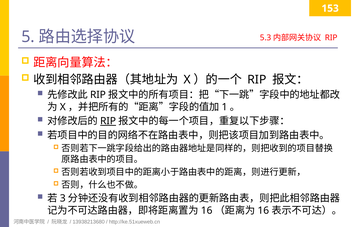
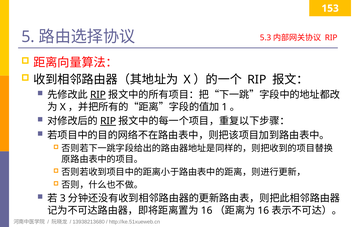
RIP underline: none -> present (98, 95)
